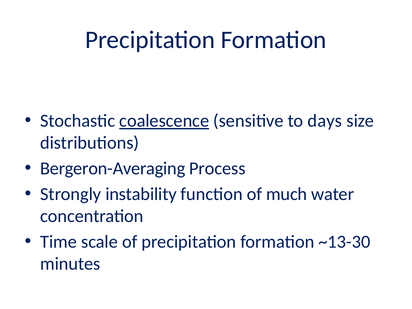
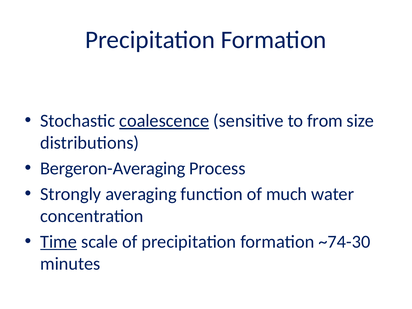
days: days -> from (325, 121)
instability: instability -> averaging (141, 194)
Time underline: none -> present (59, 242)
~13-30: ~13-30 -> ~74-30 (344, 242)
